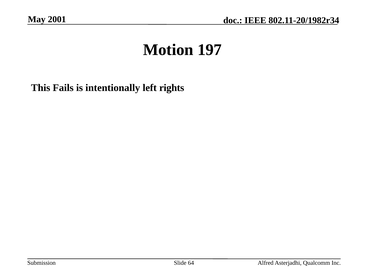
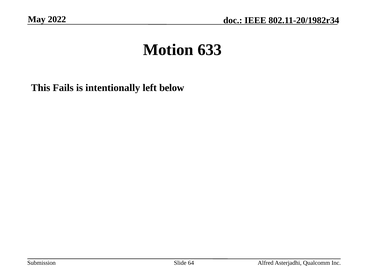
2001: 2001 -> 2022 (57, 19)
197: 197 -> 633 (210, 50)
rights: rights -> below (172, 88)
